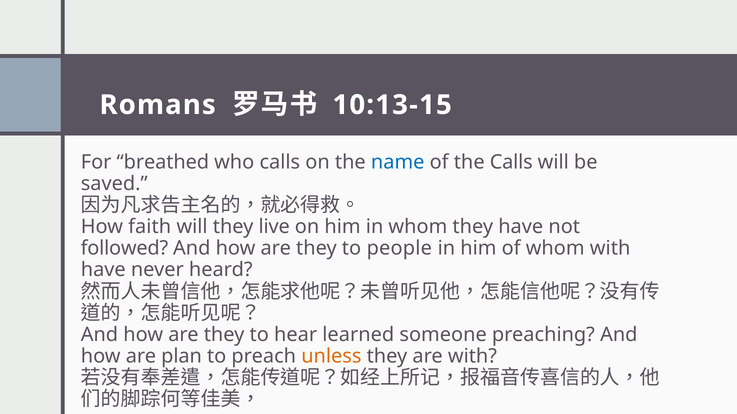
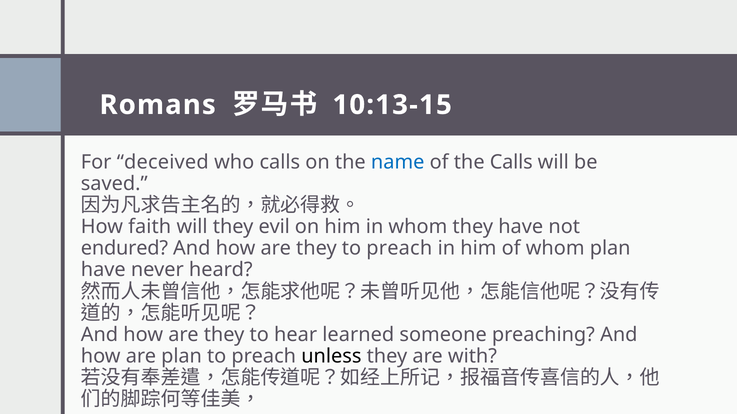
breathed: breathed -> deceived (163, 163)
live: live -> evil (274, 227)
followed: followed -> endured (124, 249)
they to people: people -> preach (399, 249)
whom with: with -> plan (610, 249)
unless colour: orange -> black (331, 356)
